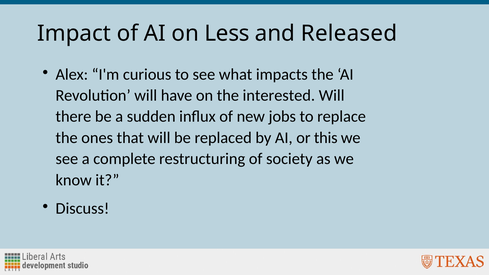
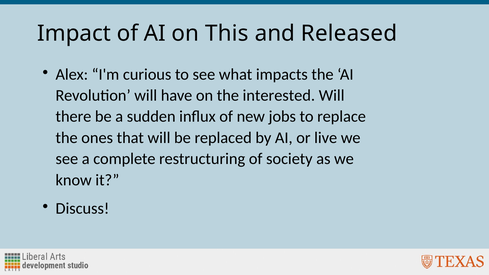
Less: Less -> This (227, 33)
this: this -> live (326, 138)
